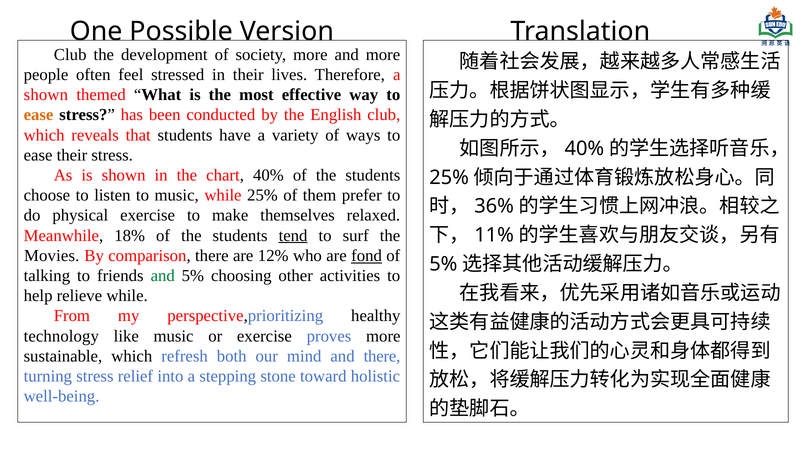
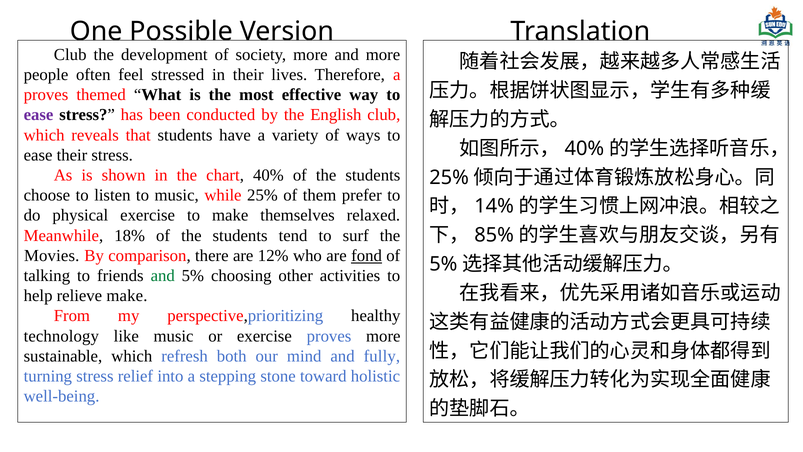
shown: shown -> proves (46, 95)
ease colour: orange -> purple (39, 115)
36%: 36% -> 14% (494, 206)
11%: 11% -> 85% (494, 235)
tend underline: present -> none (293, 235)
relieve while: while -> make (127, 296)
and there: there -> fully (382, 356)
